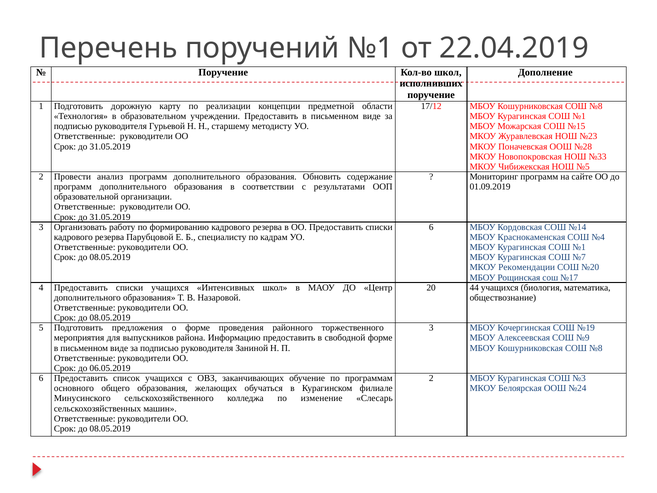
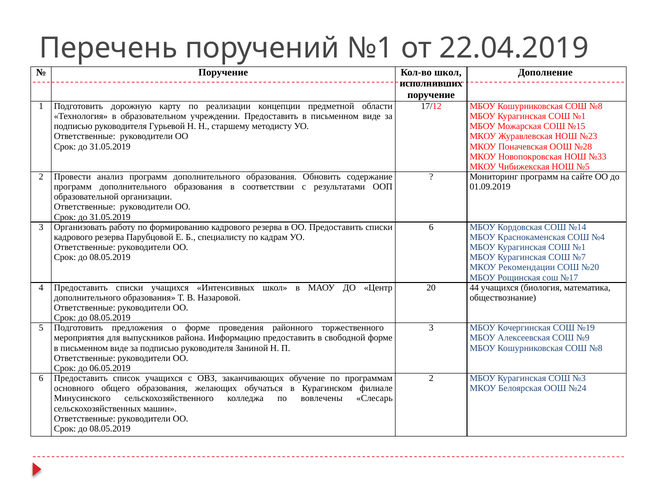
изменение: изменение -> вовлечены (322, 398)
